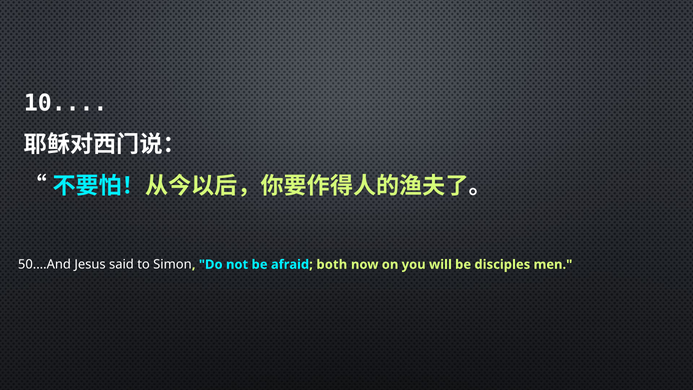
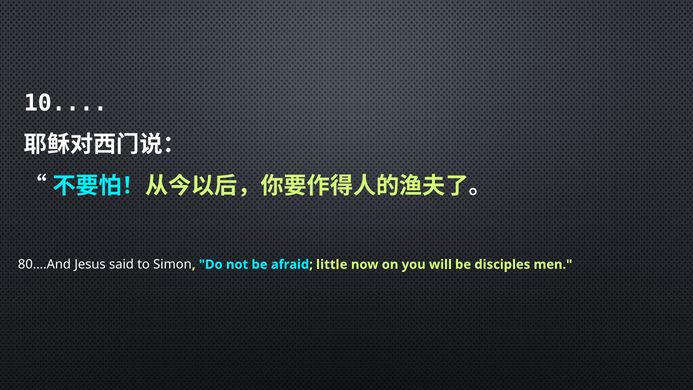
50....And: 50....And -> 80....And (44, 264)
both: both -> little (332, 264)
